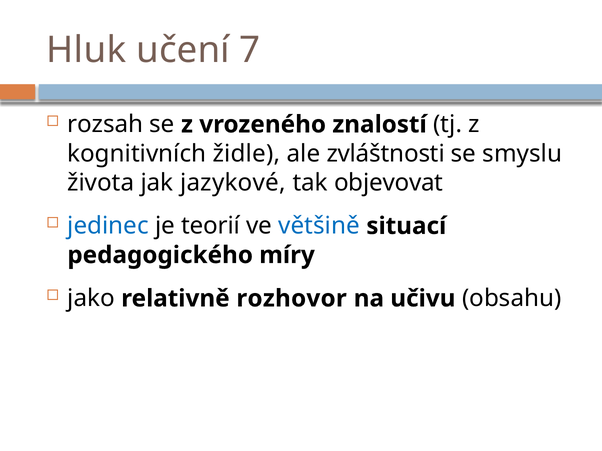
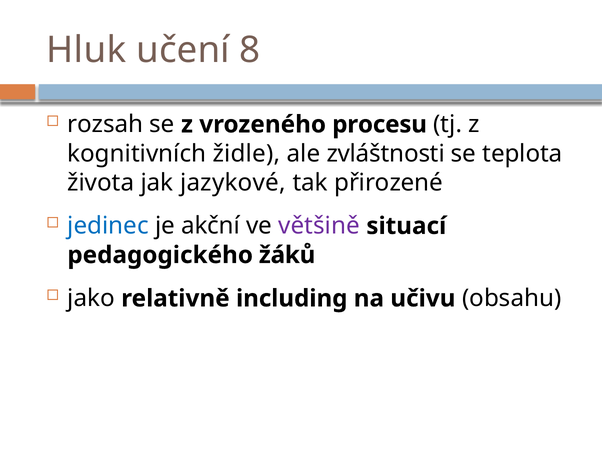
7: 7 -> 8 (250, 50)
znalostí: znalostí -> procesu (380, 125)
smyslu: smyslu -> teplota (522, 154)
objevovat: objevovat -> přirozené (389, 183)
teorií: teorií -> akční (211, 226)
většině colour: blue -> purple (319, 226)
míry: míry -> žáků (287, 255)
rozhovor: rozhovor -> including (292, 299)
